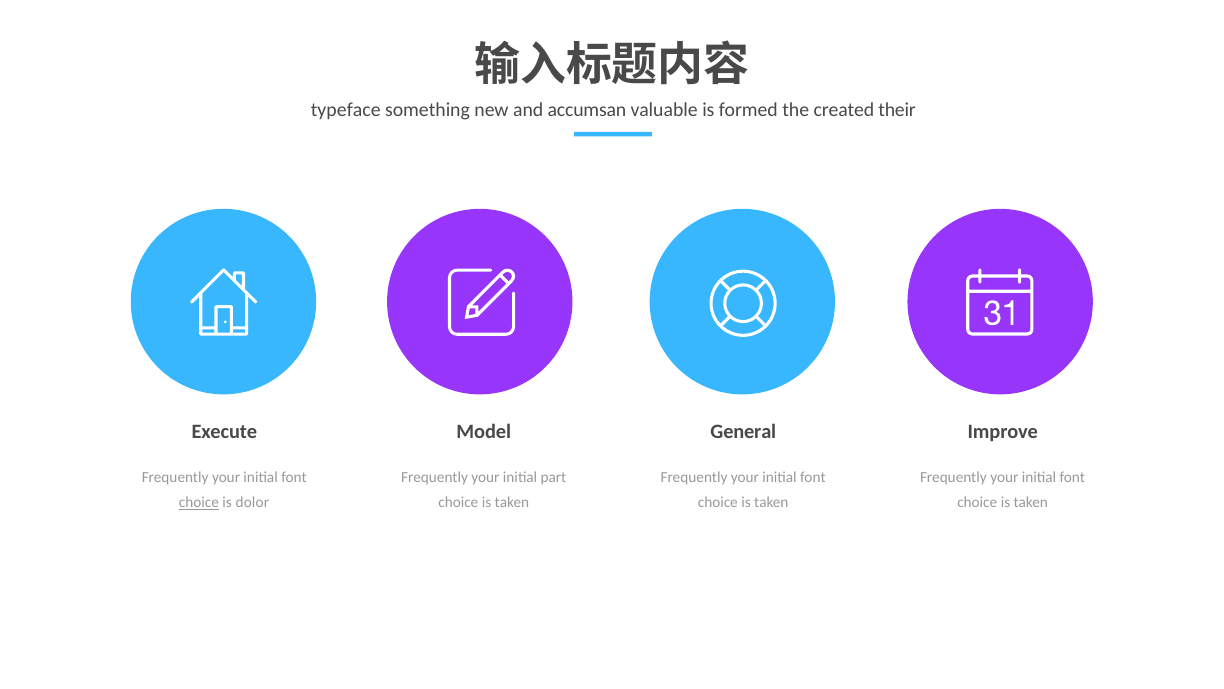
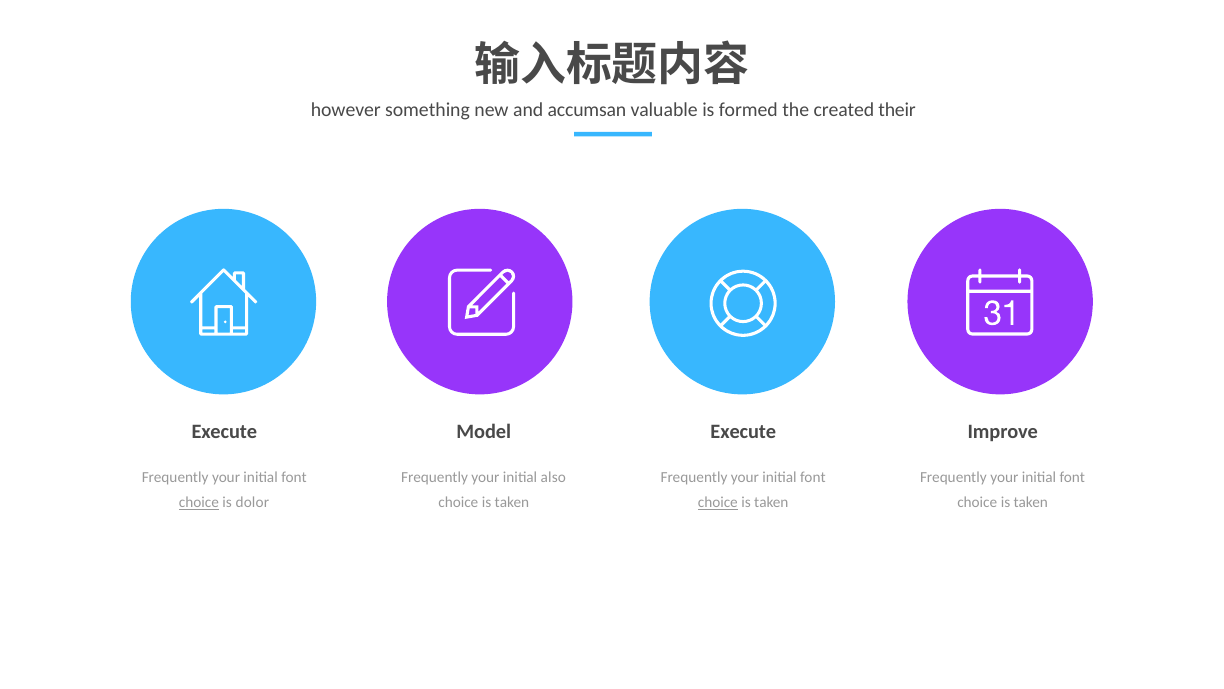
typeface: typeface -> however (346, 110)
General: General -> Execute (743, 431)
part: part -> also (553, 477)
choice underline: none -> present (718, 502)
